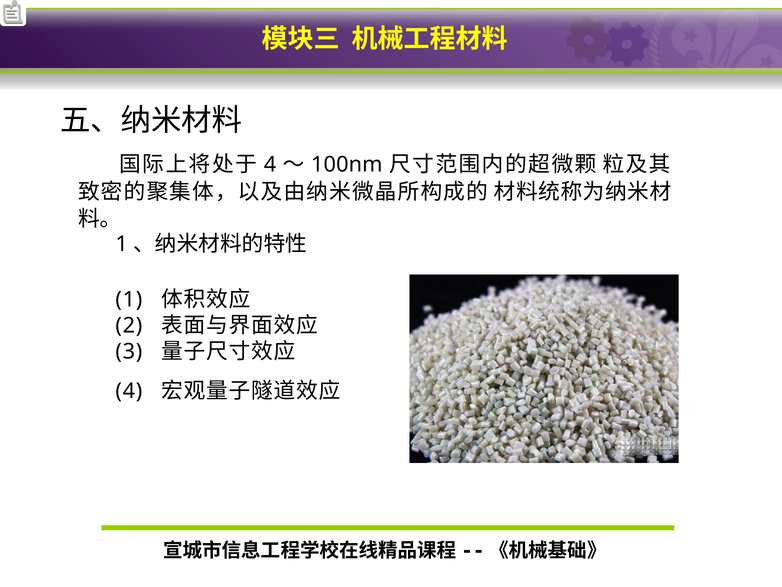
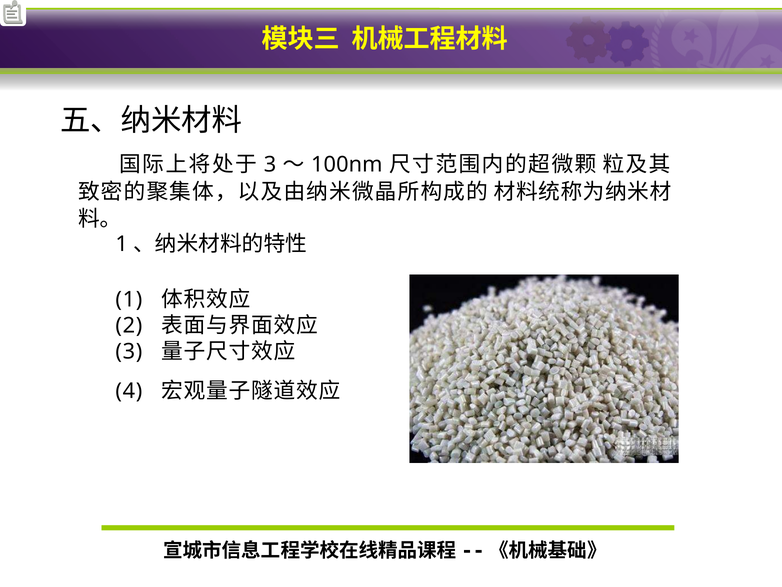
4: 4 -> 3 (270, 164)
